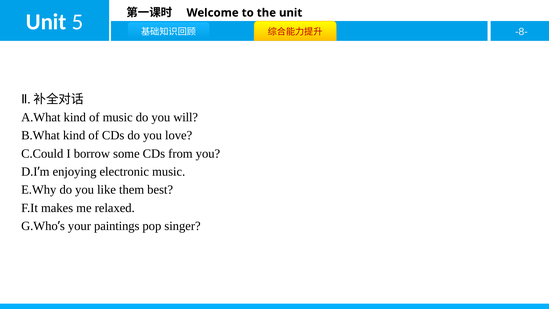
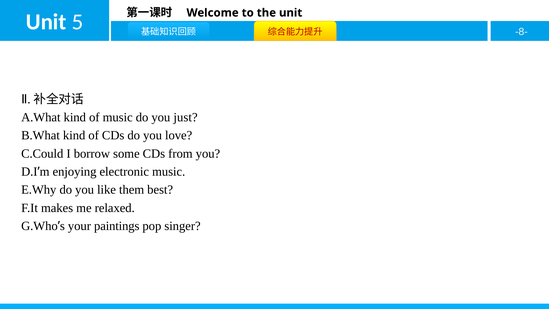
will: will -> just (186, 117)
